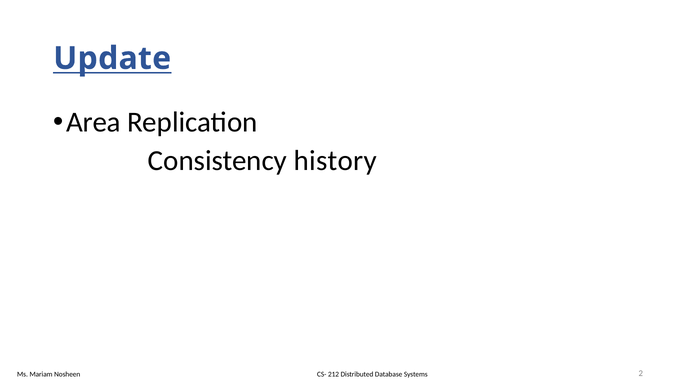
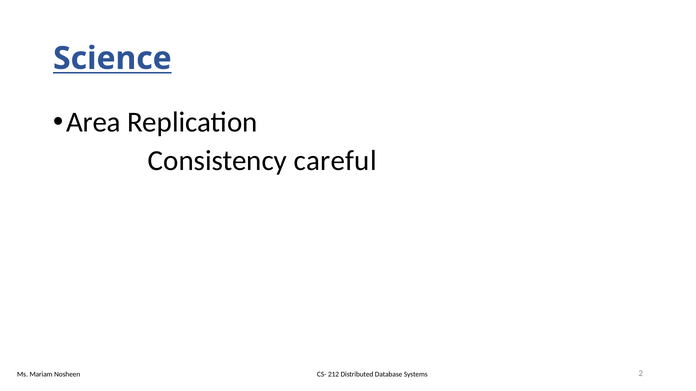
Update: Update -> Science (112, 58)
history: history -> careful (335, 161)
